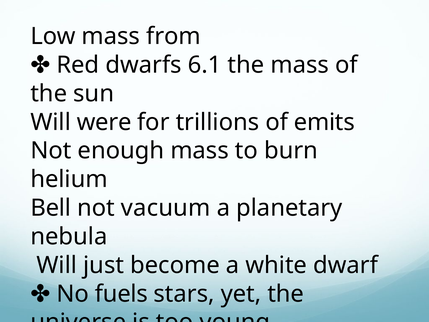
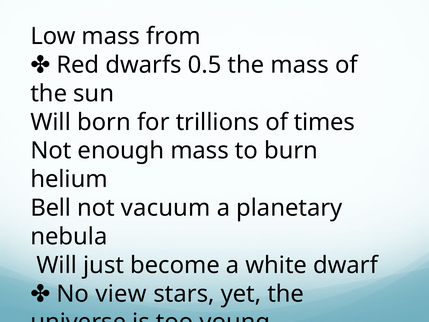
6.1: 6.1 -> 0.5 (205, 65)
were: were -> born (104, 122)
emits: emits -> times (324, 122)
fuels: fuels -> view (121, 294)
